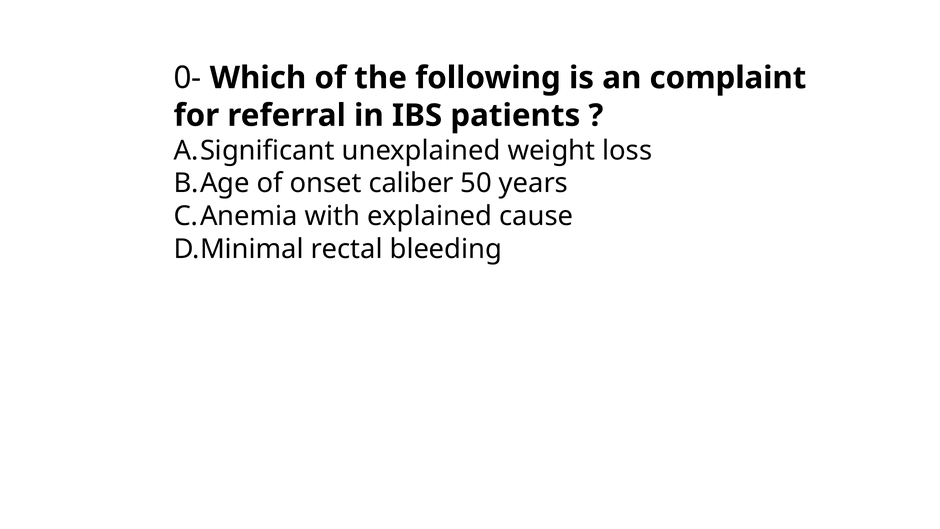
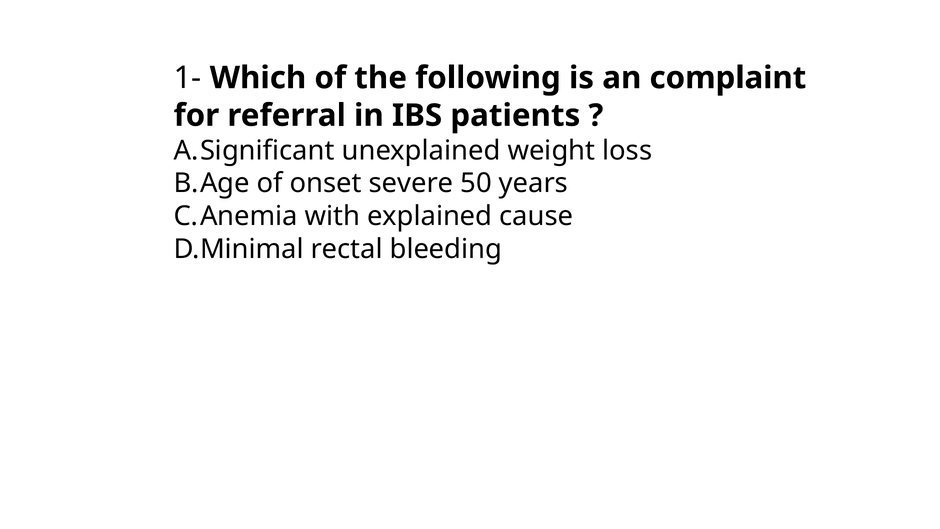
0-: 0- -> 1- (188, 78)
caliber: caliber -> severe (411, 183)
